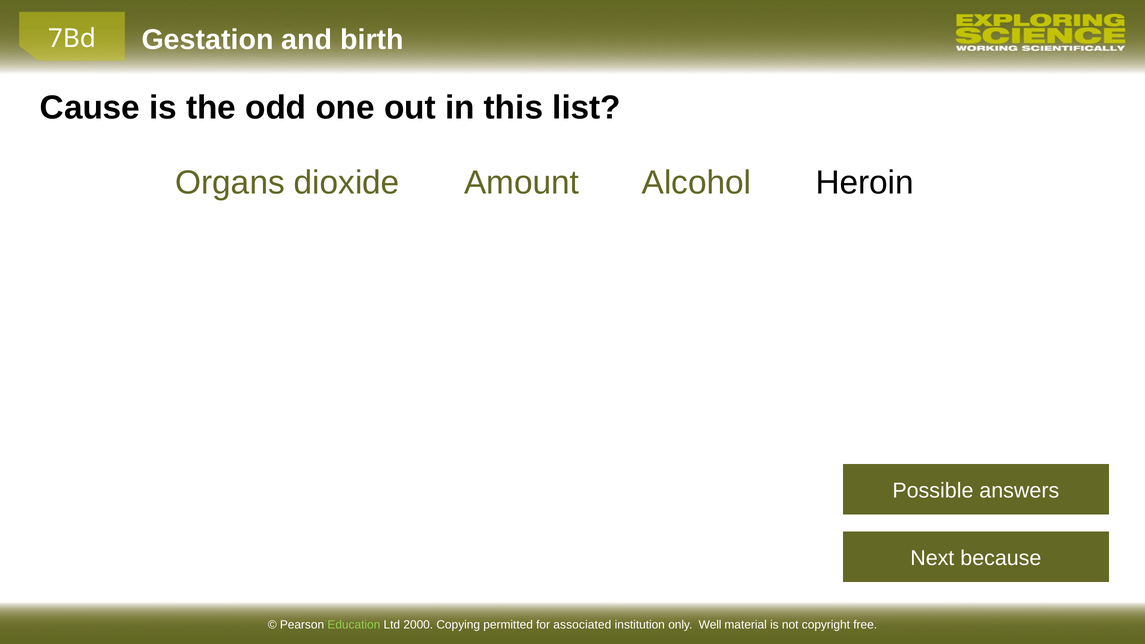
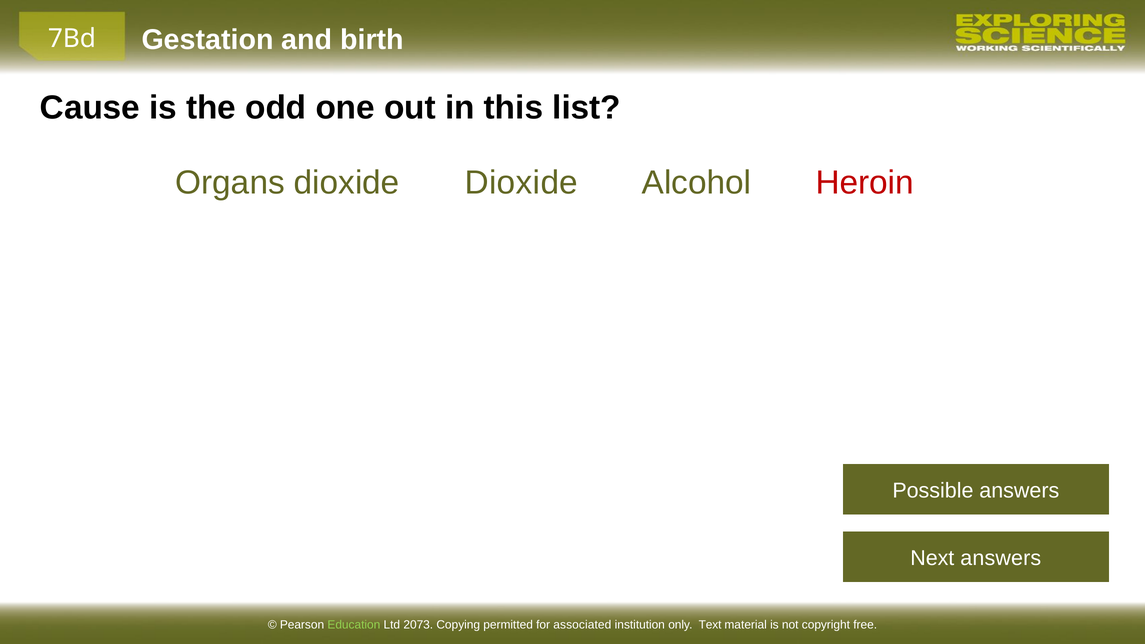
dioxide Amount: Amount -> Dioxide (521, 183)
Heroin colour: black -> red (865, 183)
Next because: because -> answers (1001, 558)
2000: 2000 -> 2073 (418, 625)
Well: Well -> Text (710, 625)
